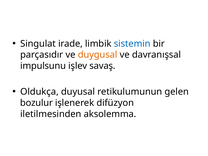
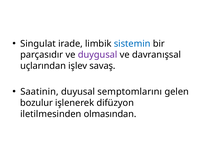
duygusal colour: orange -> purple (98, 55)
impulsunu: impulsunu -> uçlarından (43, 66)
Oldukça: Oldukça -> Saatinin (39, 92)
retikulumunun: retikulumunun -> semptomlarını (130, 92)
aksolemma: aksolemma -> olmasından (110, 114)
